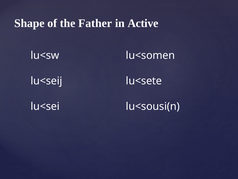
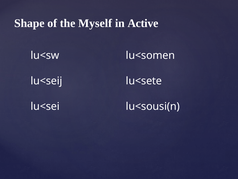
Father: Father -> Myself (95, 23)
